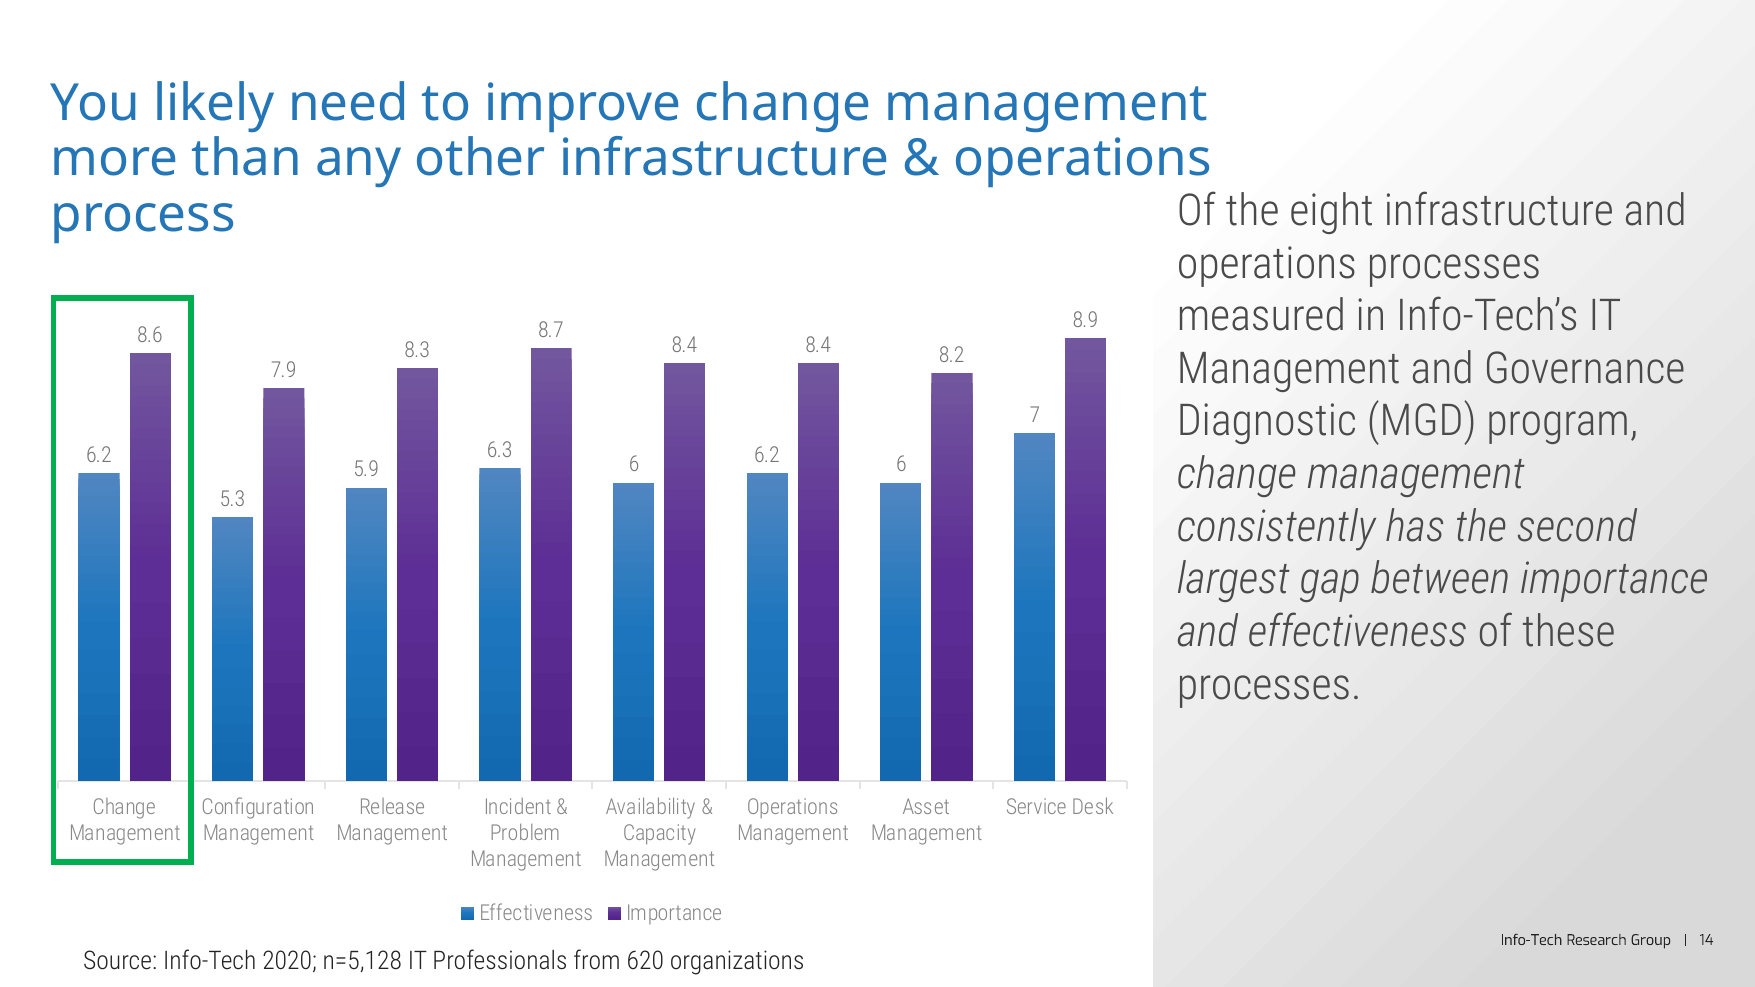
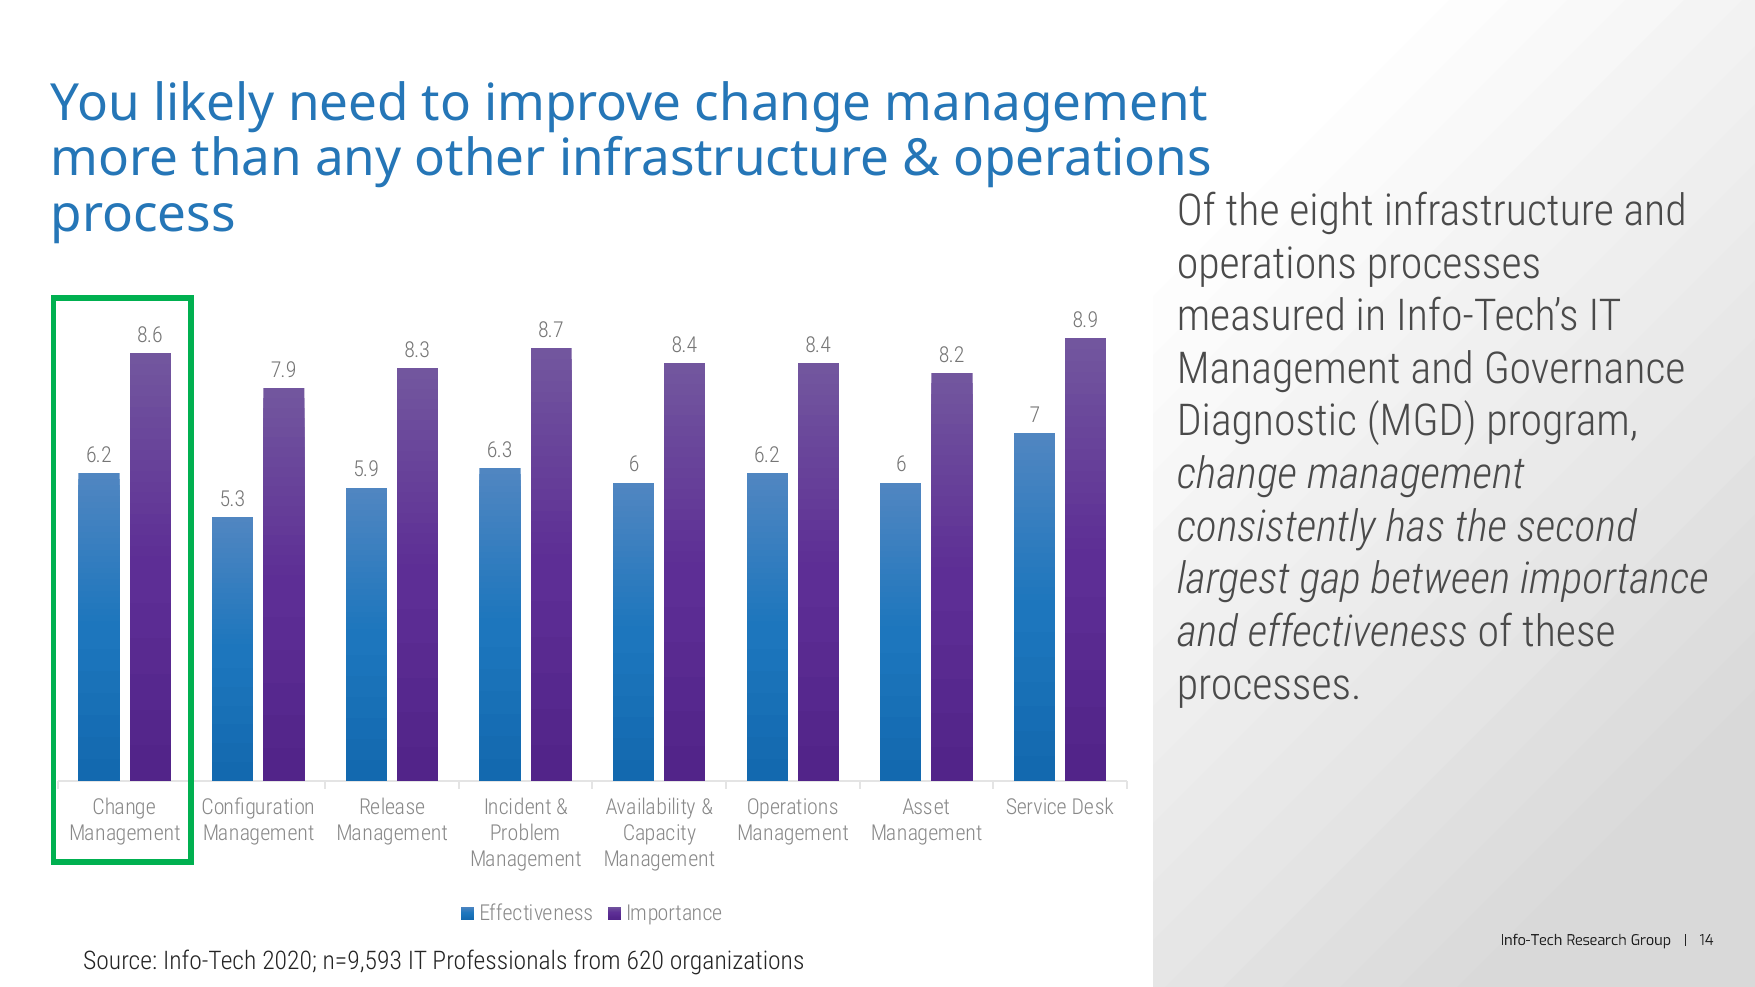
n=5,128: n=5,128 -> n=9,593 (362, 961)
